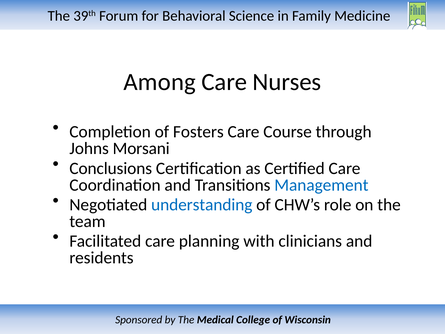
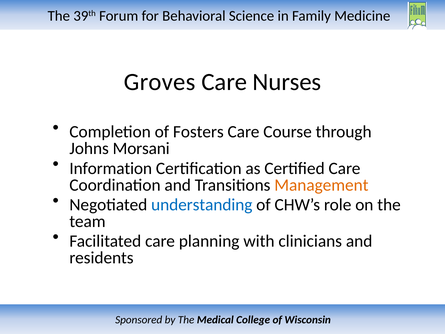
Among: Among -> Groves (160, 82)
Conclusions: Conclusions -> Information (111, 168)
Management colour: blue -> orange (321, 185)
